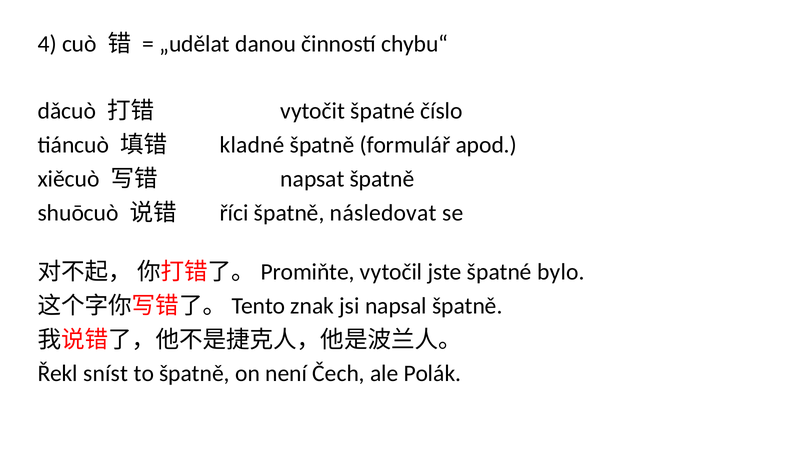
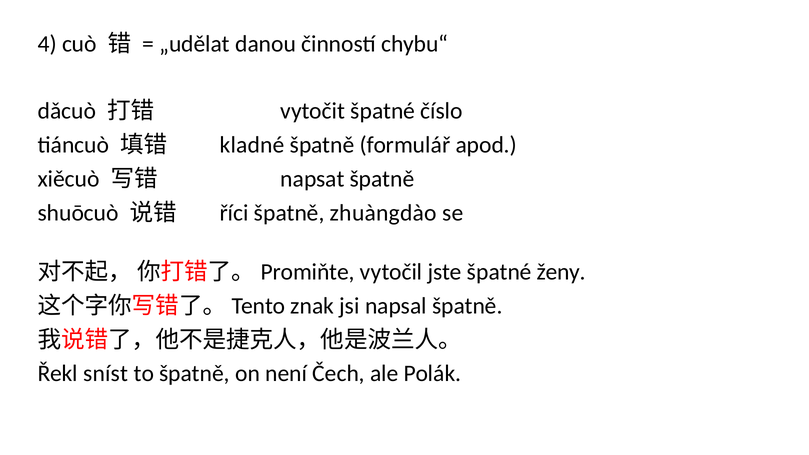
následovat: následovat -> zhuàngdào (383, 213)
bylo: bylo -> ženy (561, 272)
